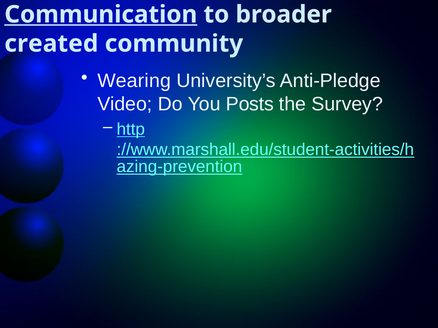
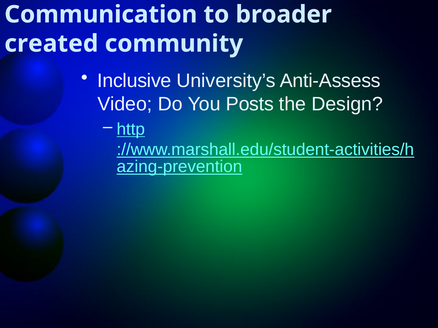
Communication underline: present -> none (101, 14)
Wearing: Wearing -> Inclusive (134, 81)
Anti-Pledge: Anti-Pledge -> Anti-Assess (330, 81)
Survey: Survey -> Design (347, 104)
